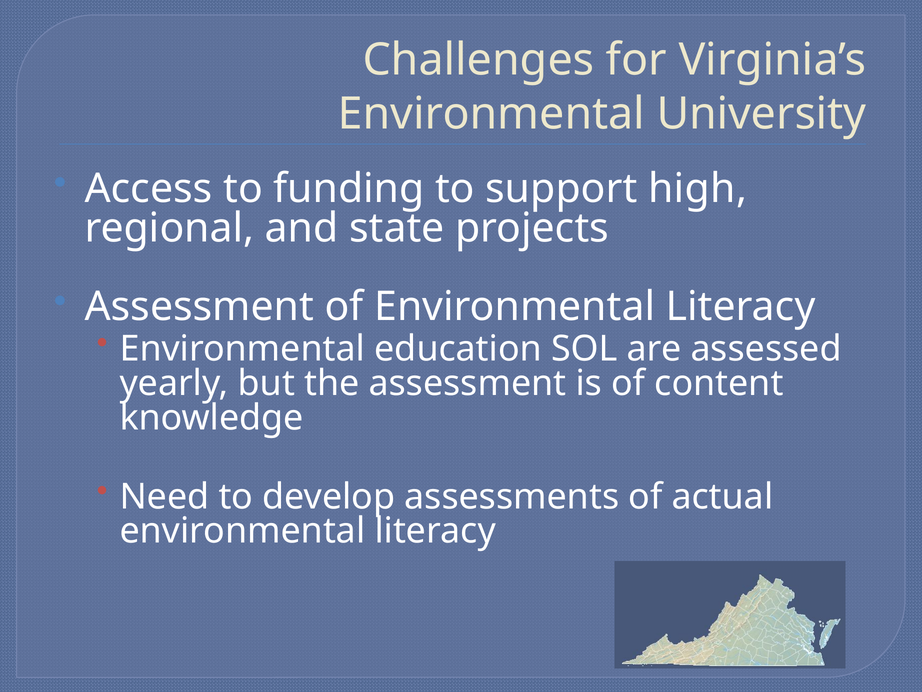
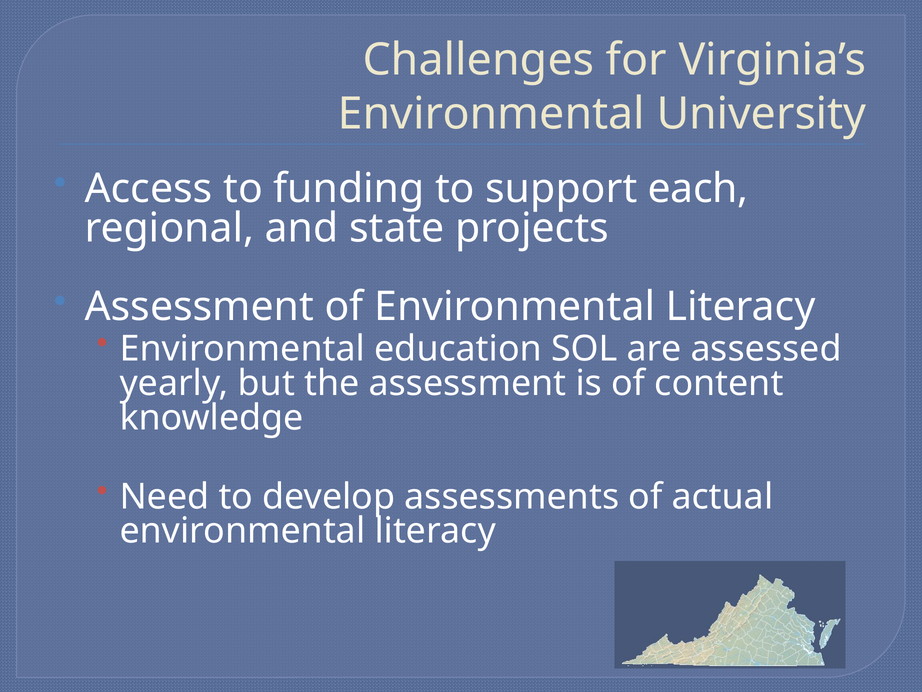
high: high -> each (698, 189)
